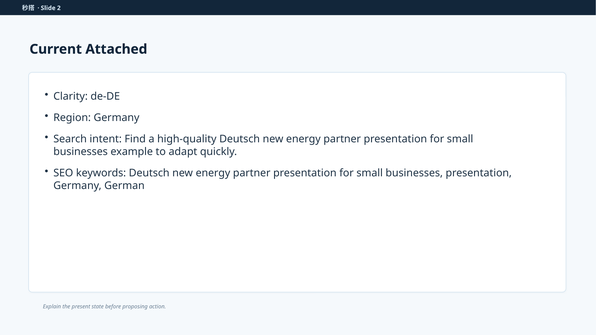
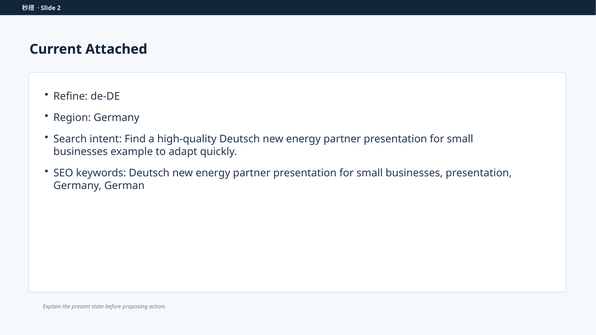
Clarity: Clarity -> Refine (71, 96)
